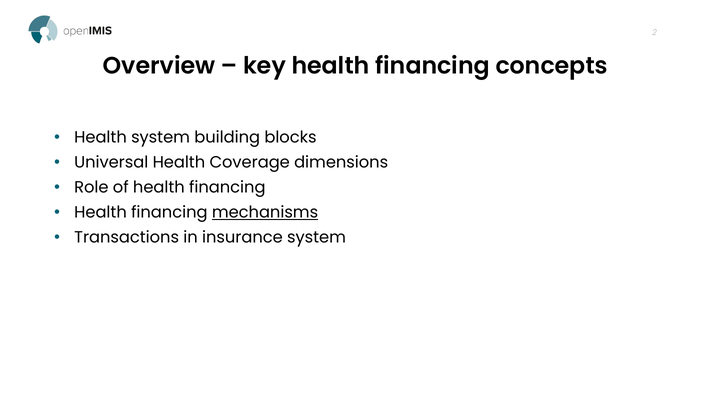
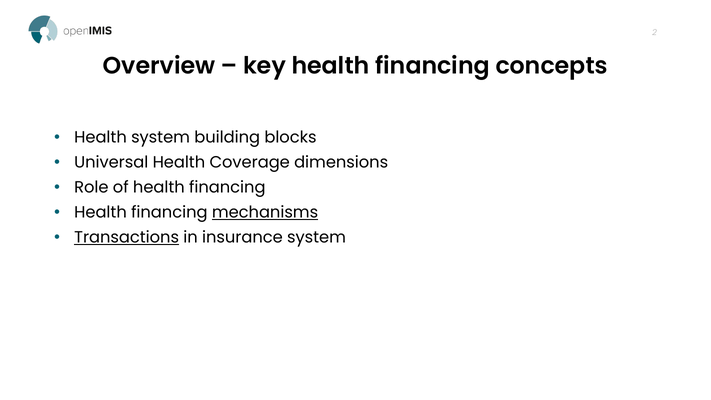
Transactions underline: none -> present (127, 238)
